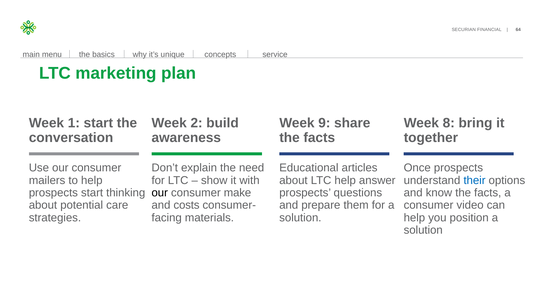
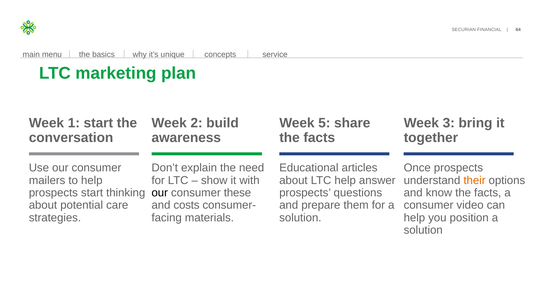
9: 9 -> 5 (324, 123)
8: 8 -> 3 (449, 123)
their colour: blue -> orange (475, 180)
make: make -> these (237, 192)
